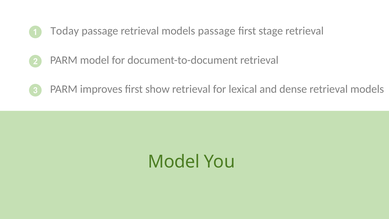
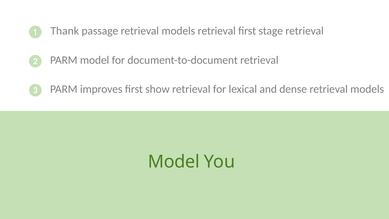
Today: Today -> Thank (65, 31)
models passage: passage -> retrieval (217, 31)
